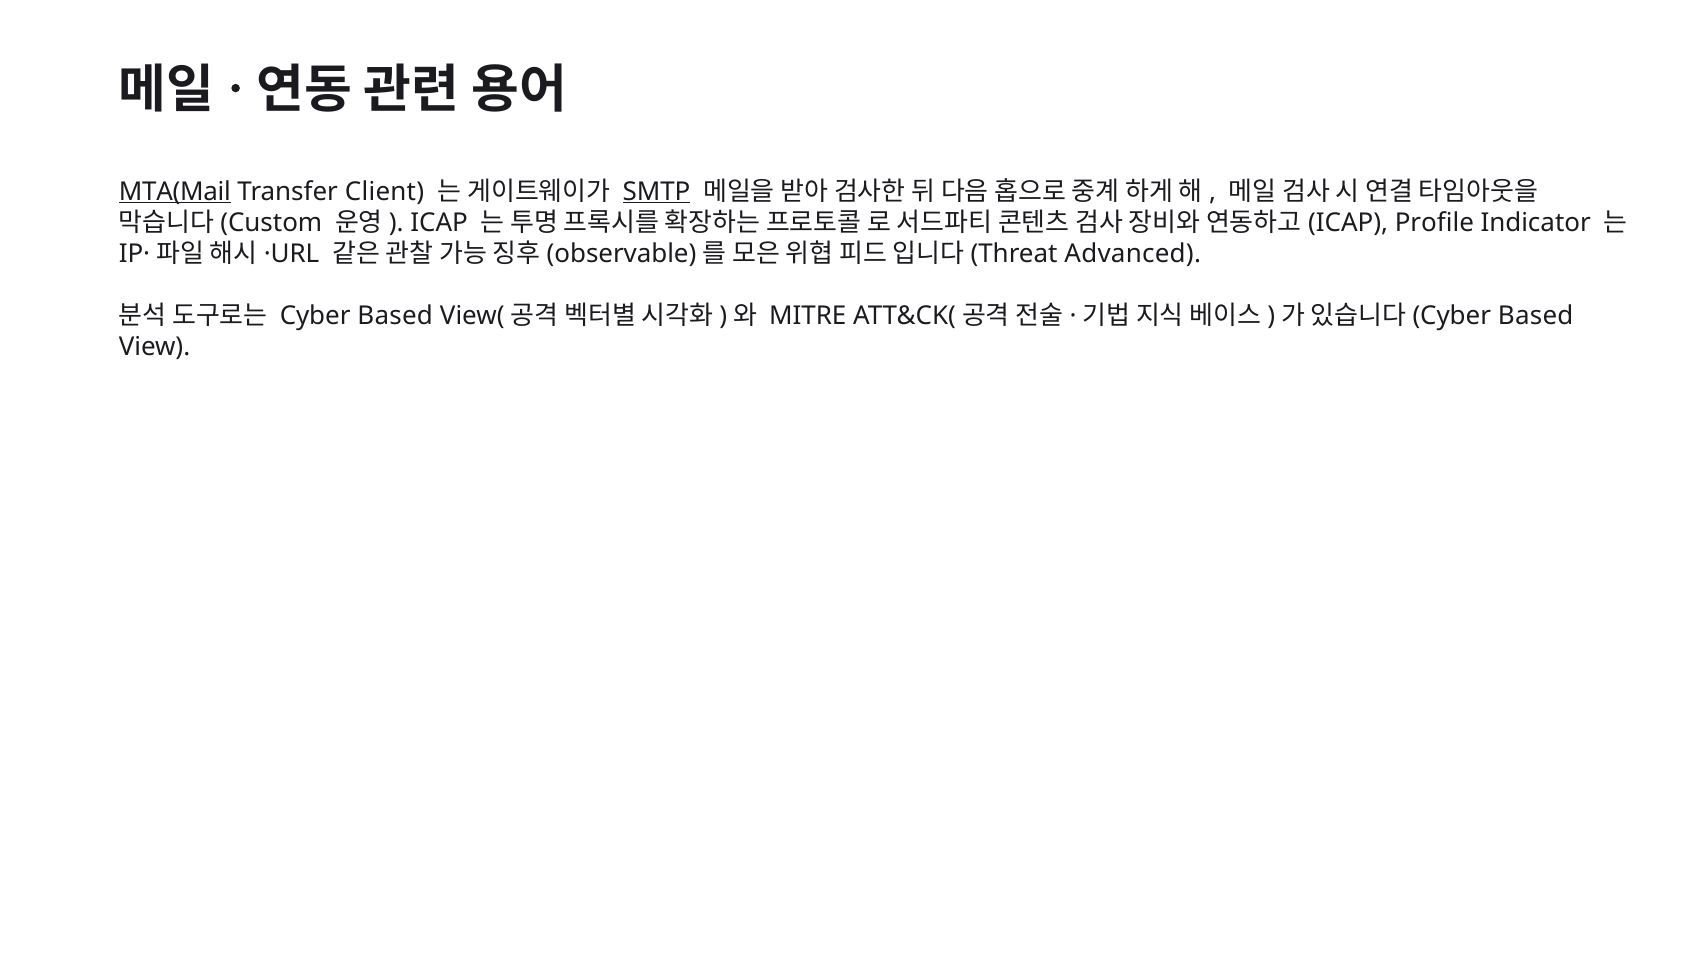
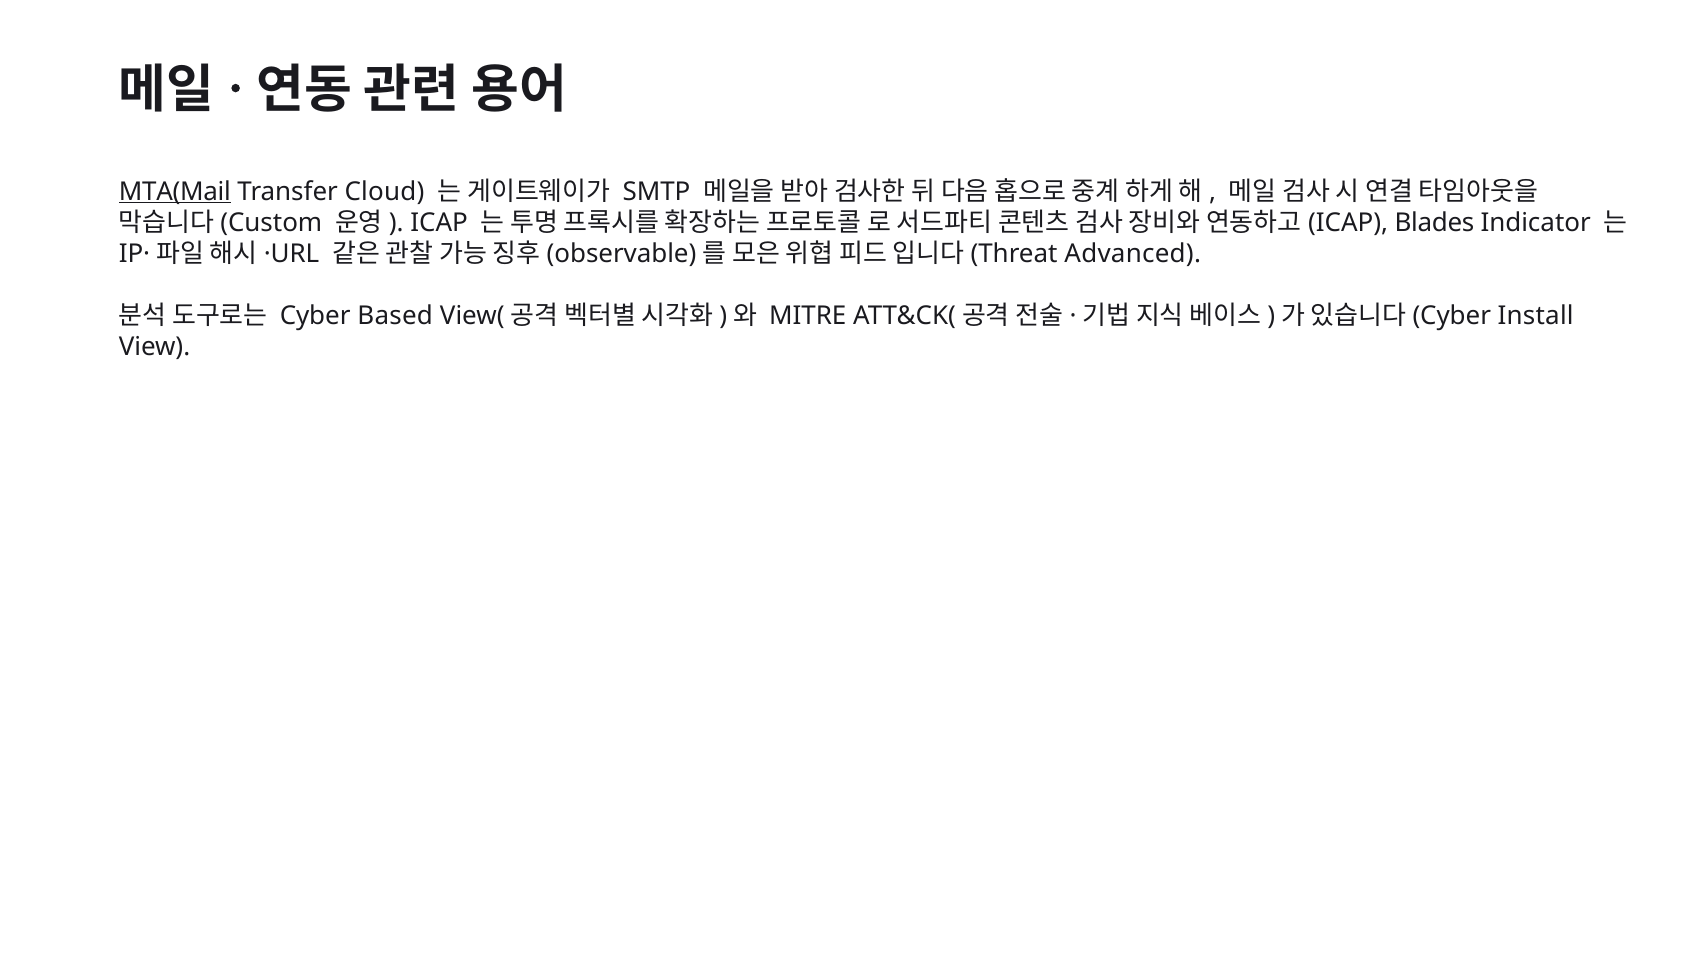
Client: Client -> Cloud (385, 192)
SMTP underline: present -> none (657, 192)
Profile: Profile -> Blades (1434, 223)
Based: Based -> Install (1536, 316)
